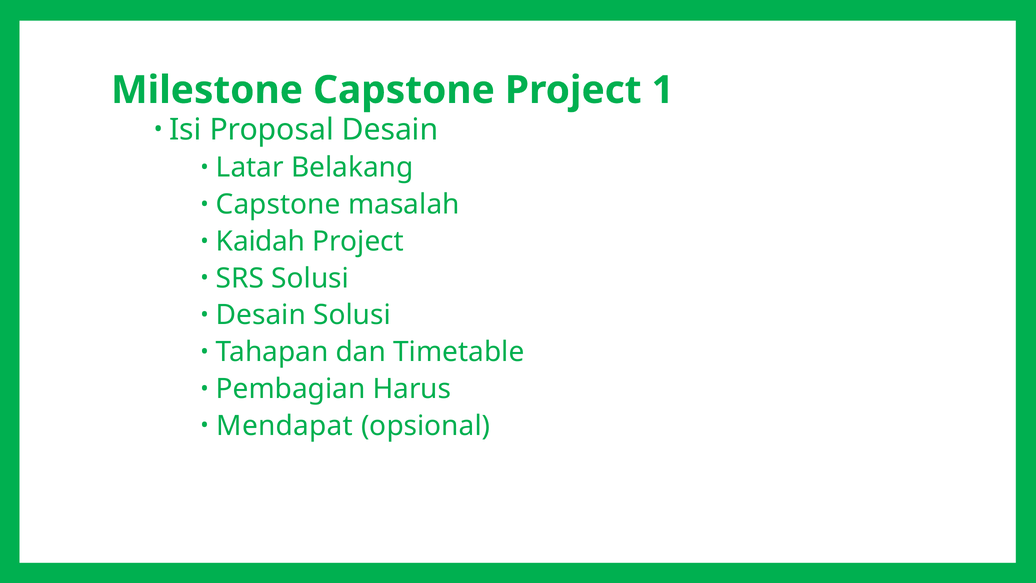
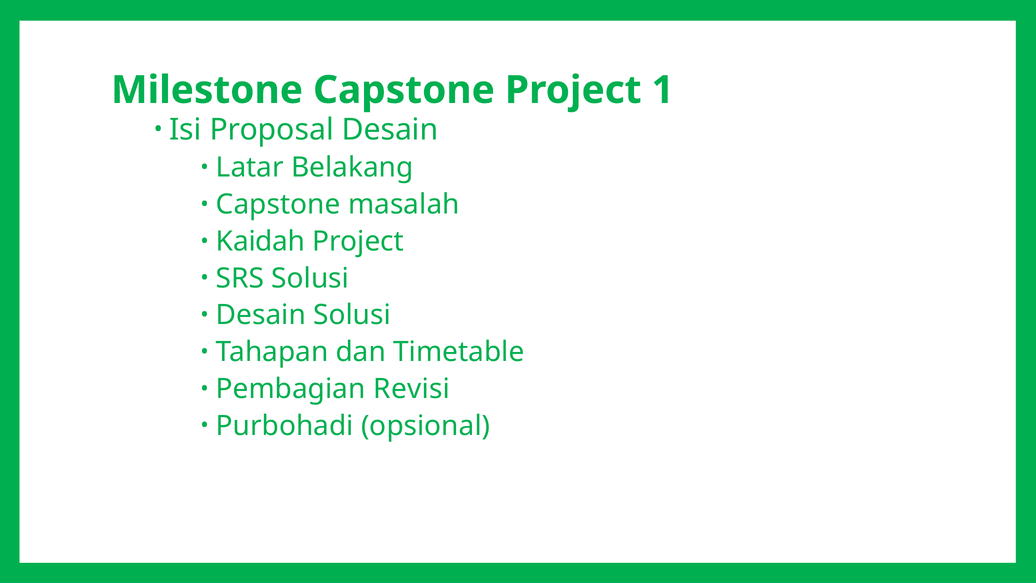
Harus: Harus -> Revisi (412, 389)
Mendapat: Mendapat -> Purbohadi (285, 426)
